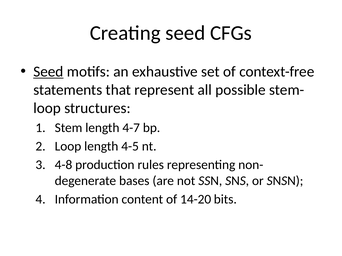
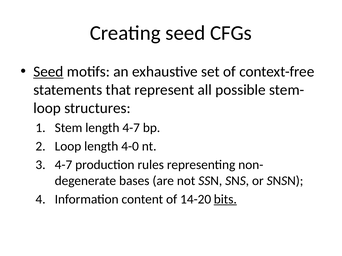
4-5: 4-5 -> 4-0 (130, 146)
4-8: 4-8 -> 4-7 (63, 165)
bits underline: none -> present (225, 200)
